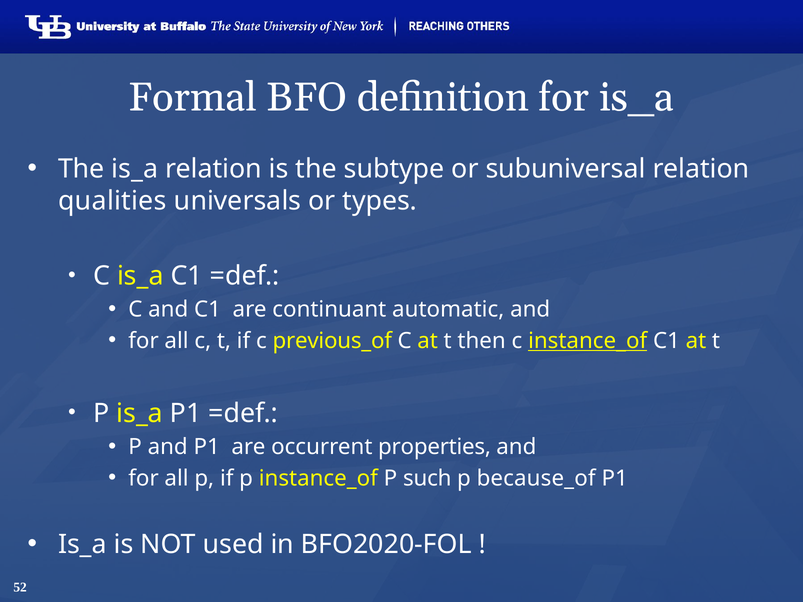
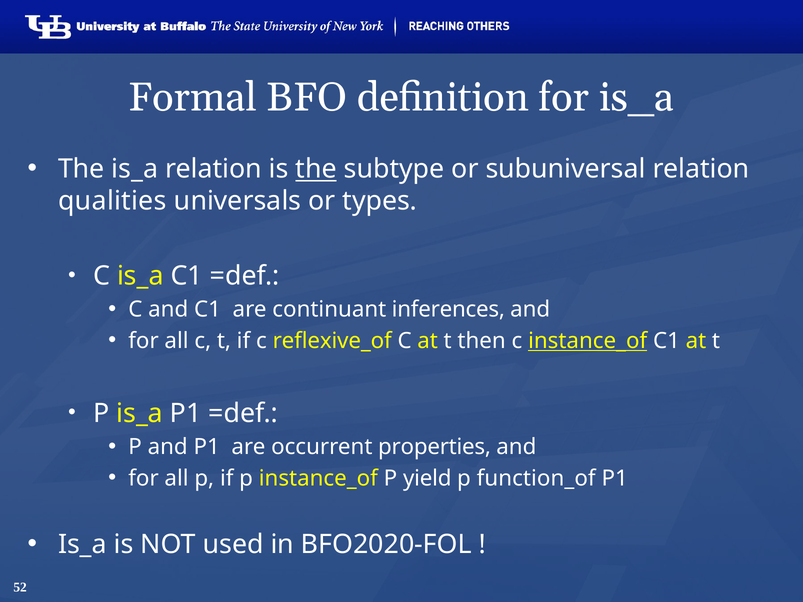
the underline: none -> present (316, 169)
automatic: automatic -> inferences (448, 310)
previous_of: previous_of -> reflexive_of (332, 341)
such: such -> yield (427, 478)
because_of: because_of -> function_of (536, 478)
